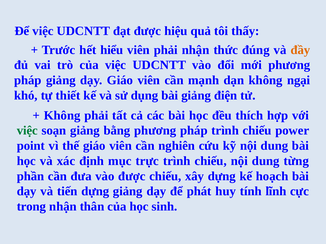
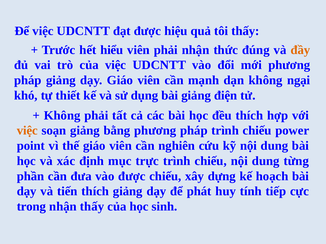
việc colour: green -> orange (27, 131)
tiến dựng: dựng -> thích (95, 192)
lĩnh: lĩnh -> tiếp (276, 192)
nhận thân: thân -> thấy (92, 207)
